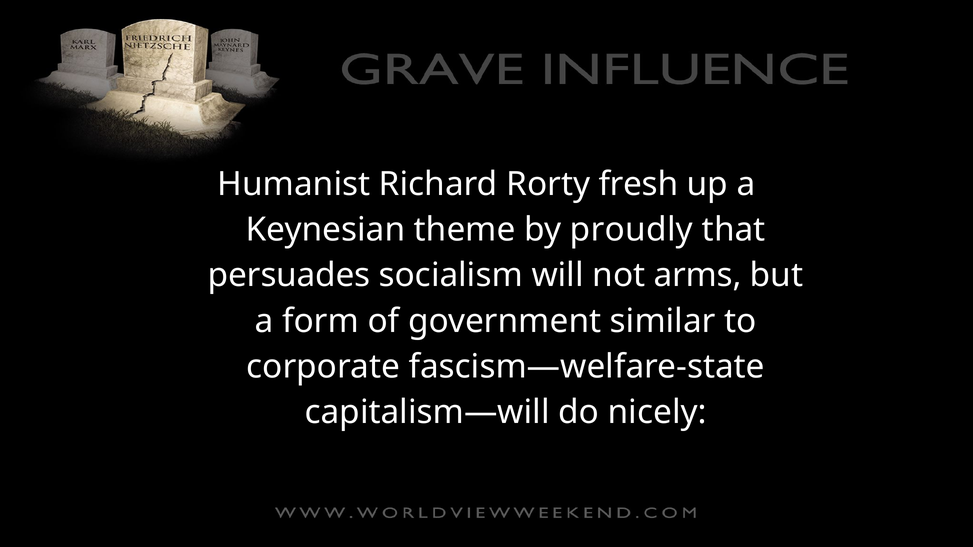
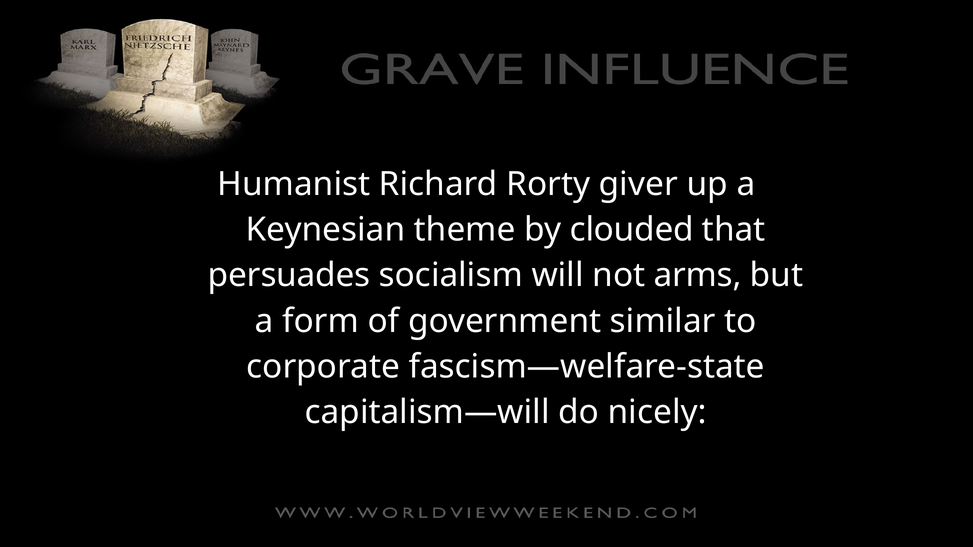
fresh: fresh -> giver (638, 185)
proudly: proudly -> clouded (632, 230)
